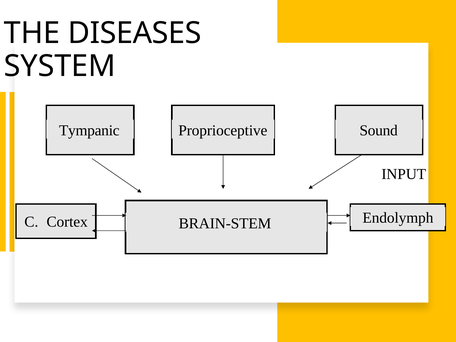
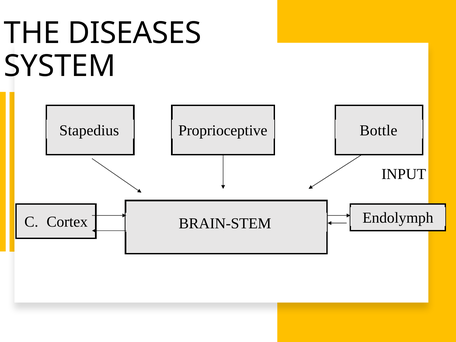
Tympanic: Tympanic -> Stapedius (89, 131)
Sound: Sound -> Bottle (378, 131)
